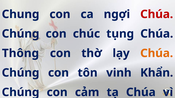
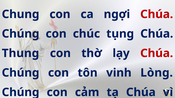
Thông: Thông -> Thung (20, 53)
Chúa colour: orange -> red (157, 53)
Khẩn: Khẩn -> Lòng (157, 73)
